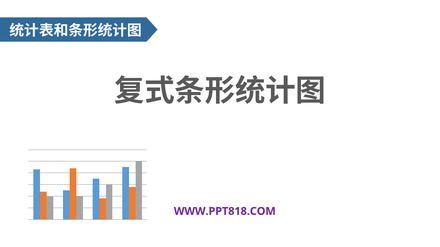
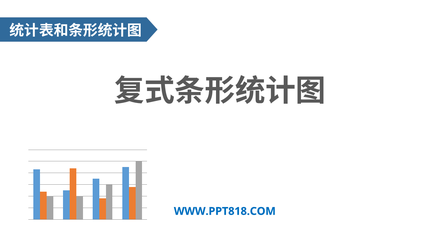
WWW.PPT818.COM colour: purple -> blue (225, 212)
